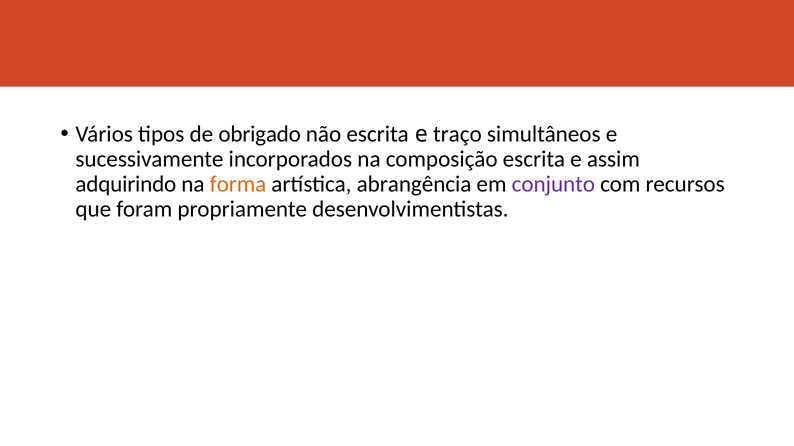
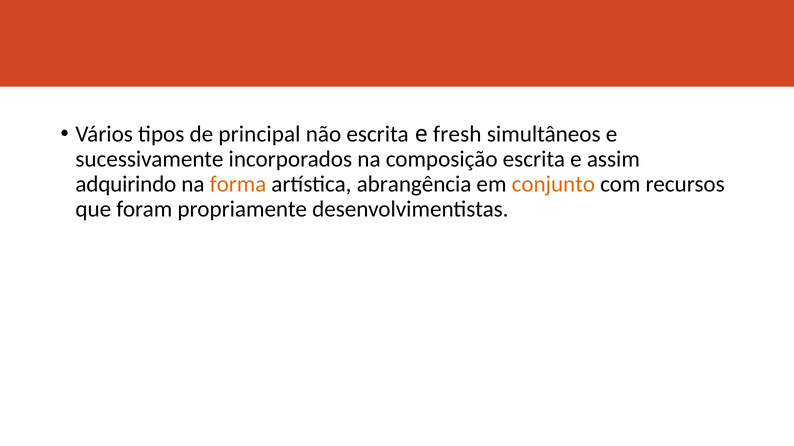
obrigado: obrigado -> principal (259, 134)
traço: traço -> fresh (457, 134)
conjunto colour: purple -> orange (553, 184)
